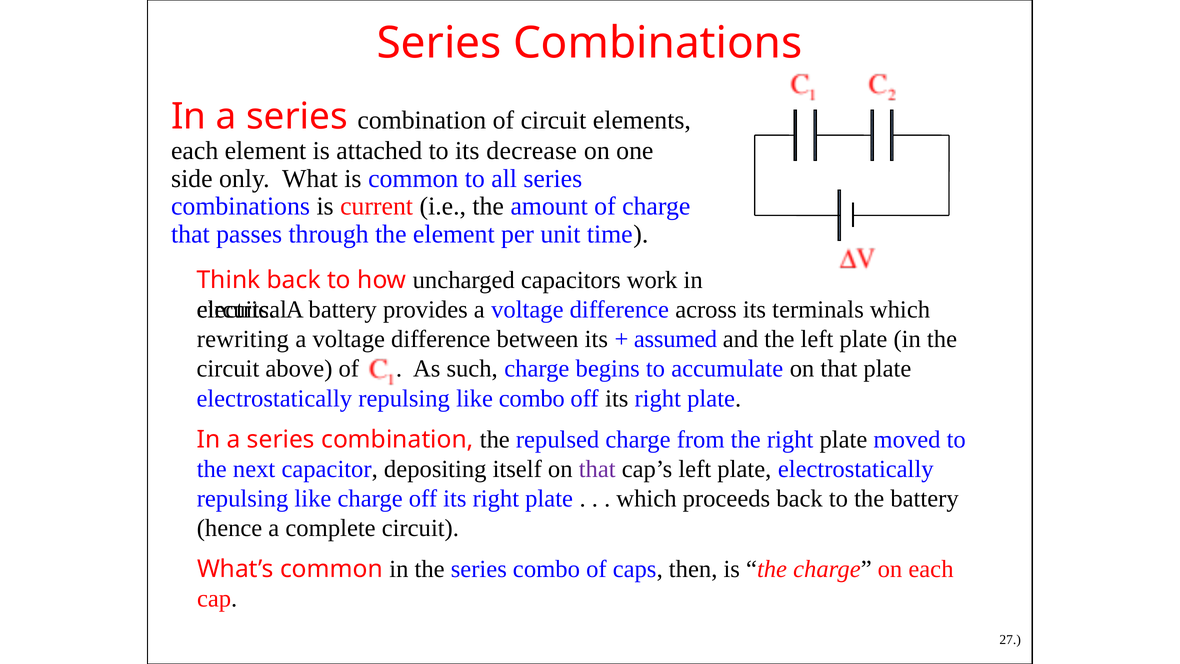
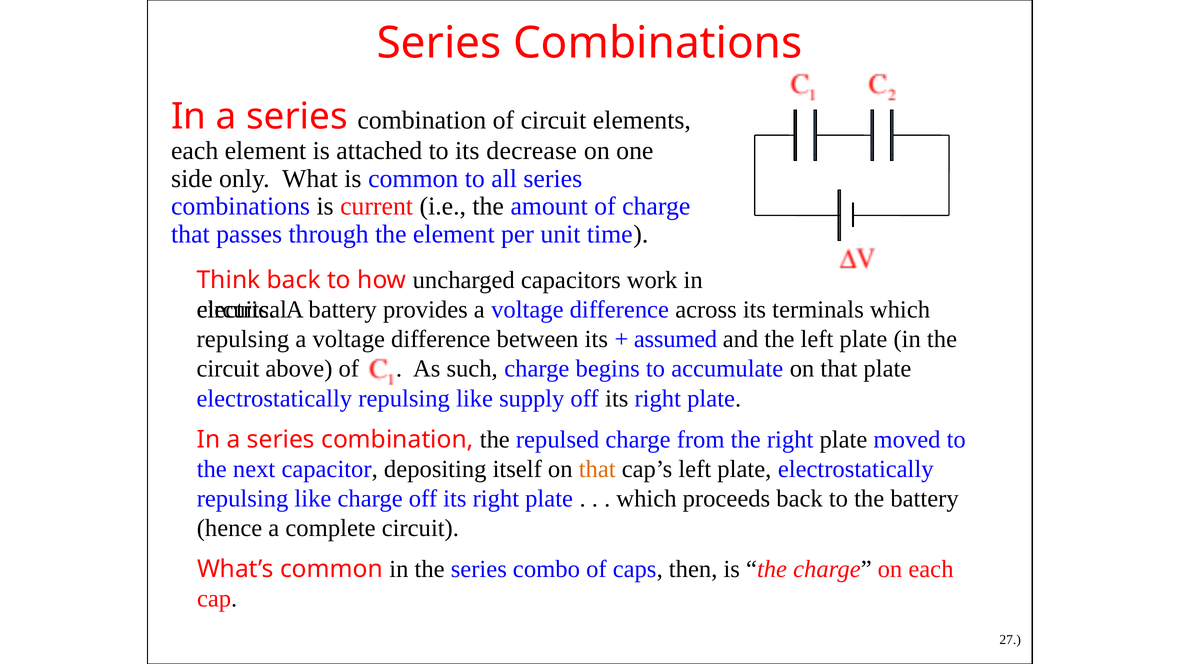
rewriting: rewriting -> repulsing (243, 339)
like combo: combo -> supply (532, 398)
that colour: purple -> orange (597, 469)
